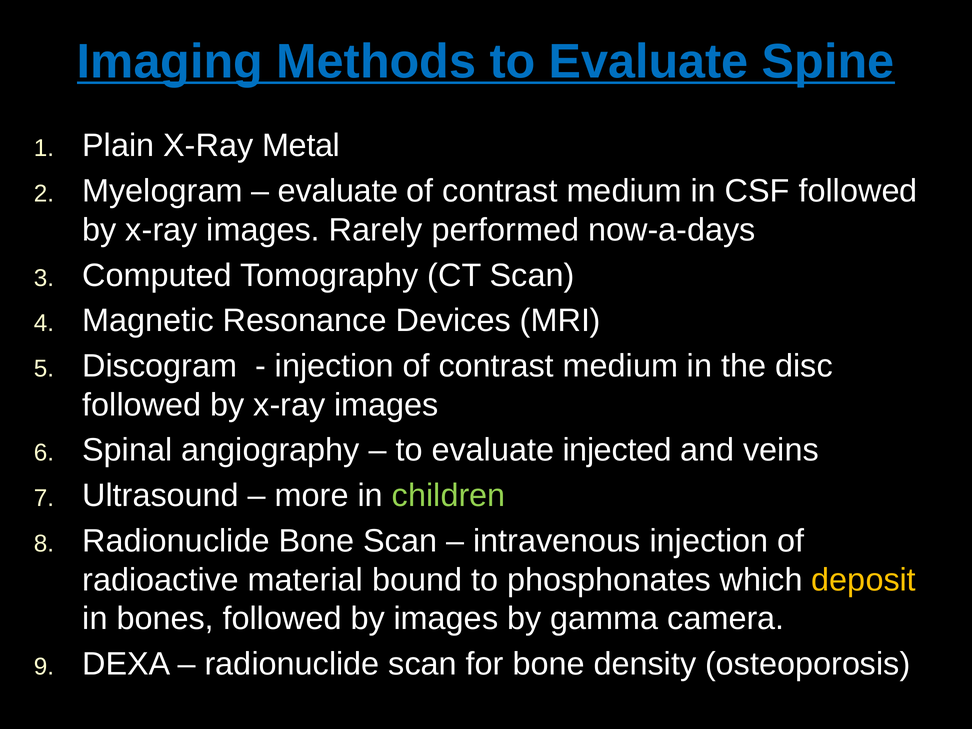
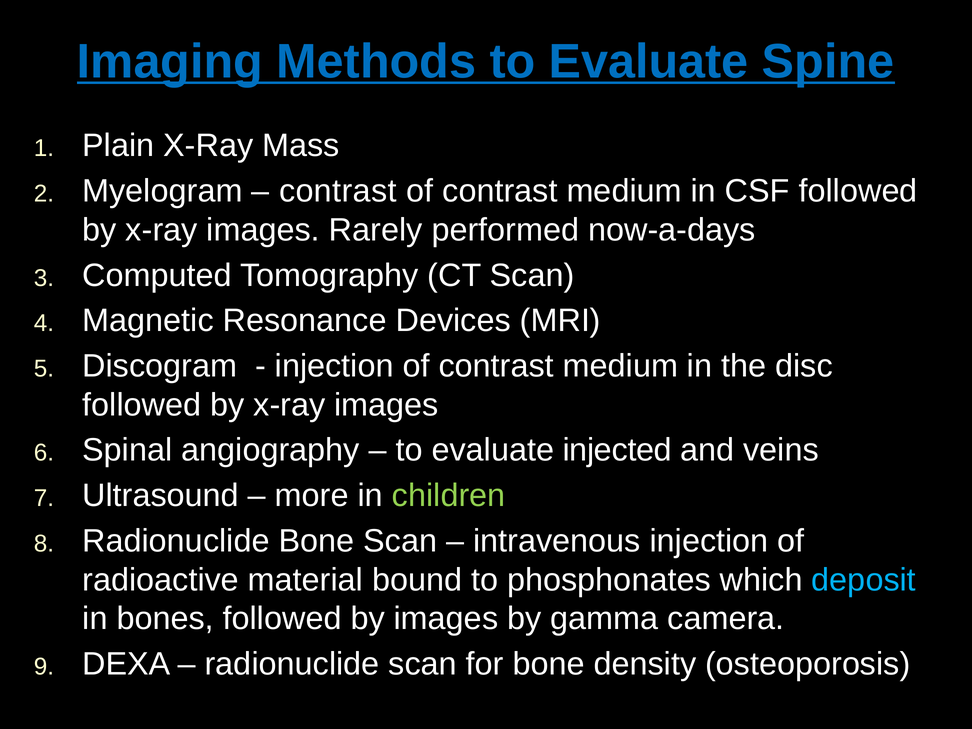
Metal: Metal -> Mass (301, 146)
evaluate: evaluate -> contrast (338, 191)
deposit colour: yellow -> light blue (864, 580)
